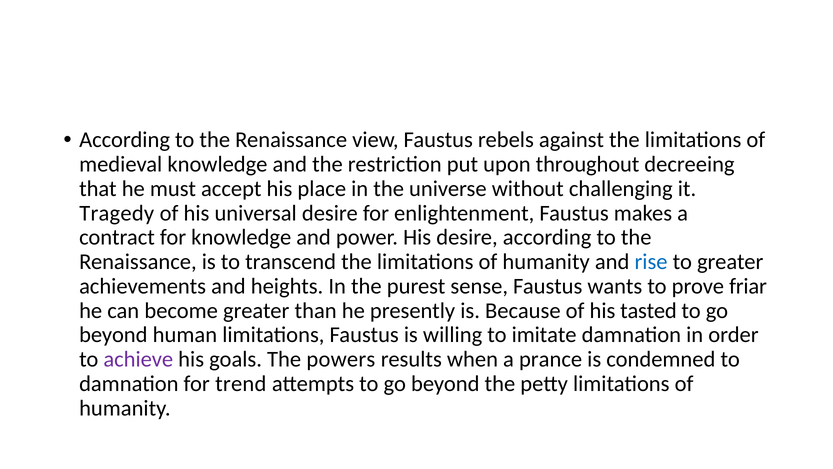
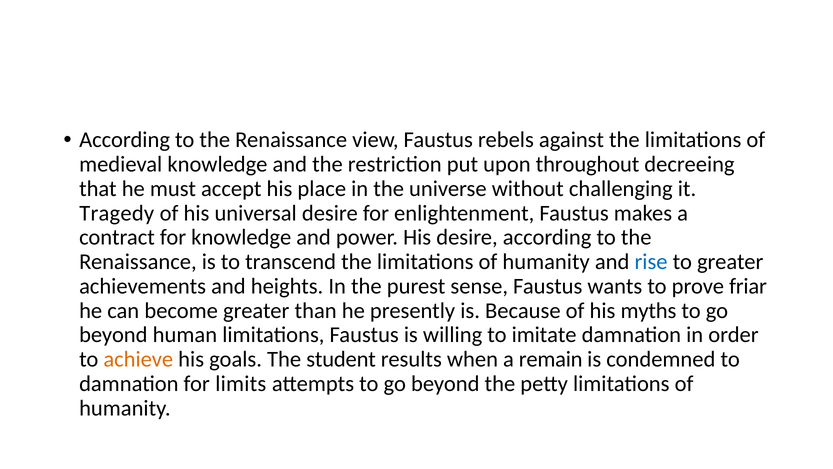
tasted: tasted -> myths (648, 310)
achieve colour: purple -> orange (138, 359)
powers: powers -> student (341, 359)
prance: prance -> remain (551, 359)
trend: trend -> limits (241, 383)
